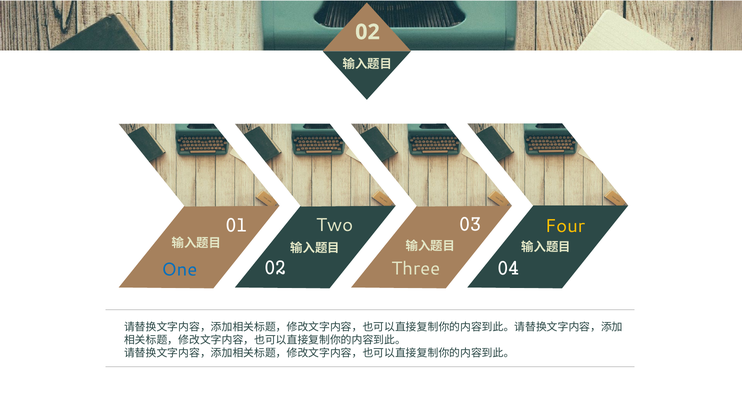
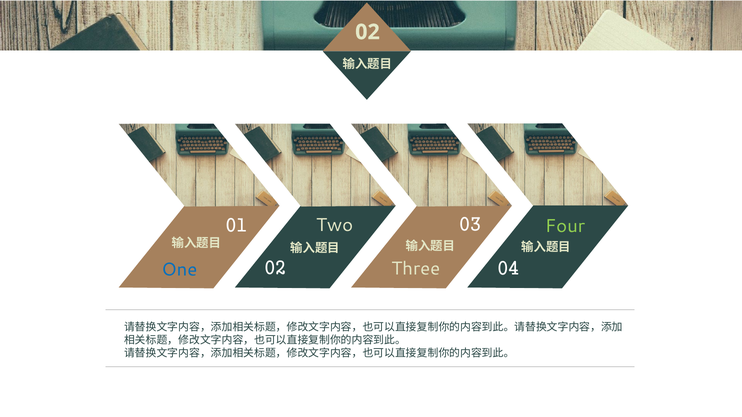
Four colour: yellow -> light green (565, 226)
